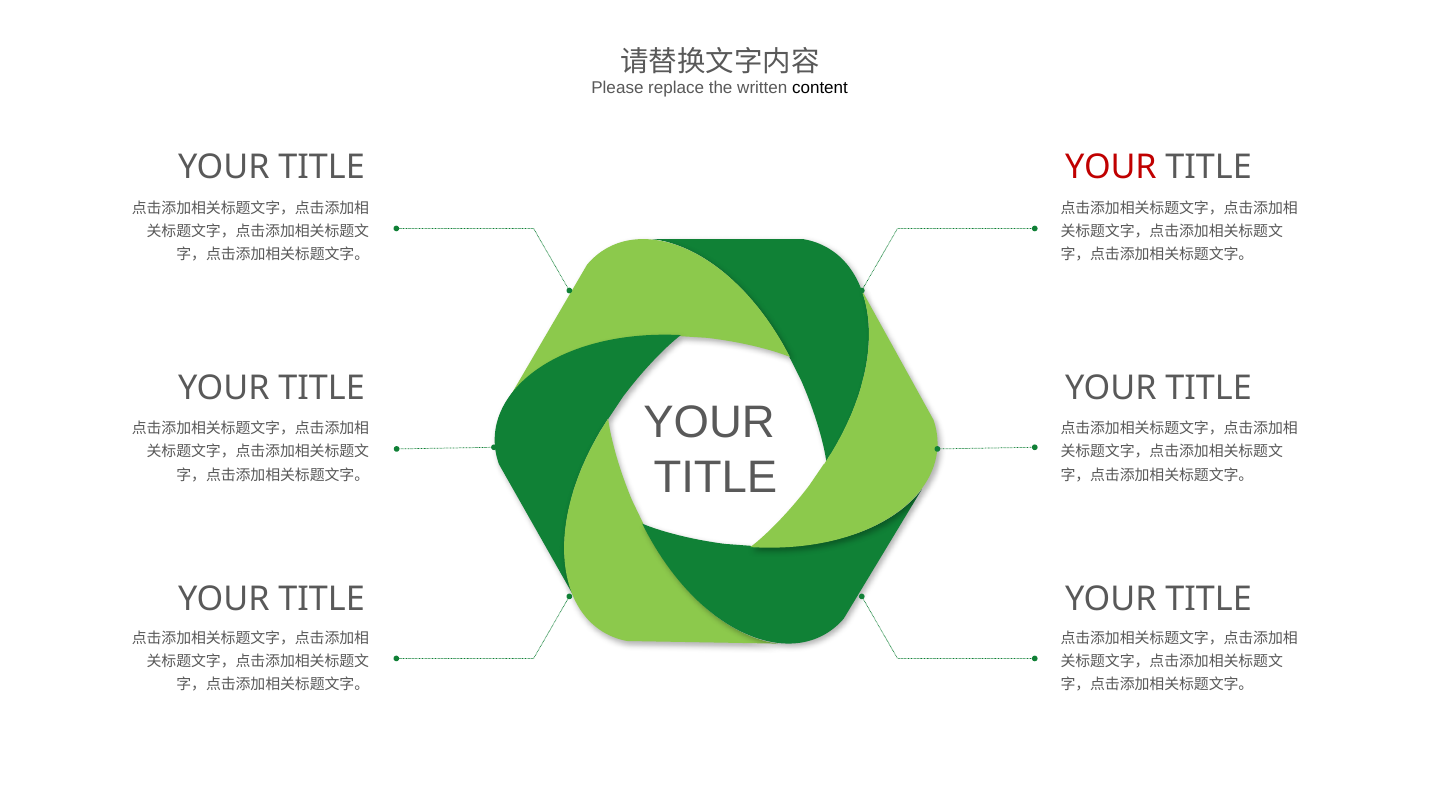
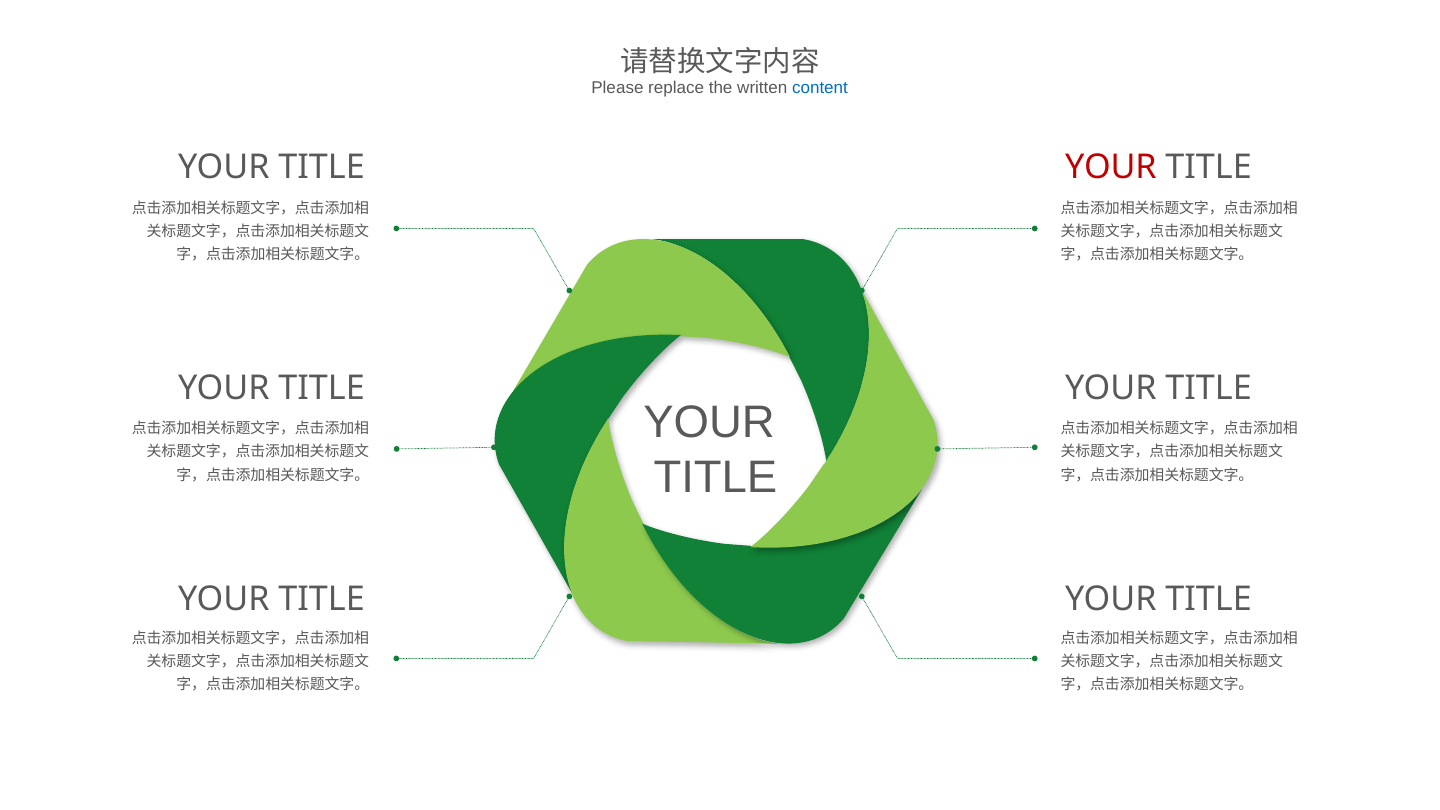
content colour: black -> blue (820, 88)
